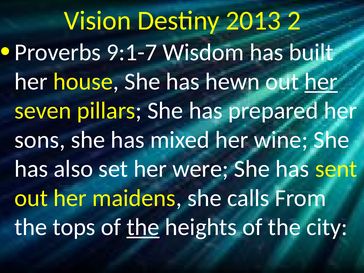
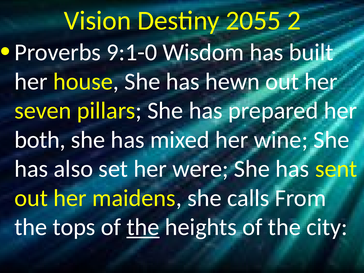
2013: 2013 -> 2055 (253, 21)
9:1-7: 9:1-7 -> 9:1-0 (132, 52)
her underline: present -> none (321, 82)
sons: sons -> both (40, 140)
